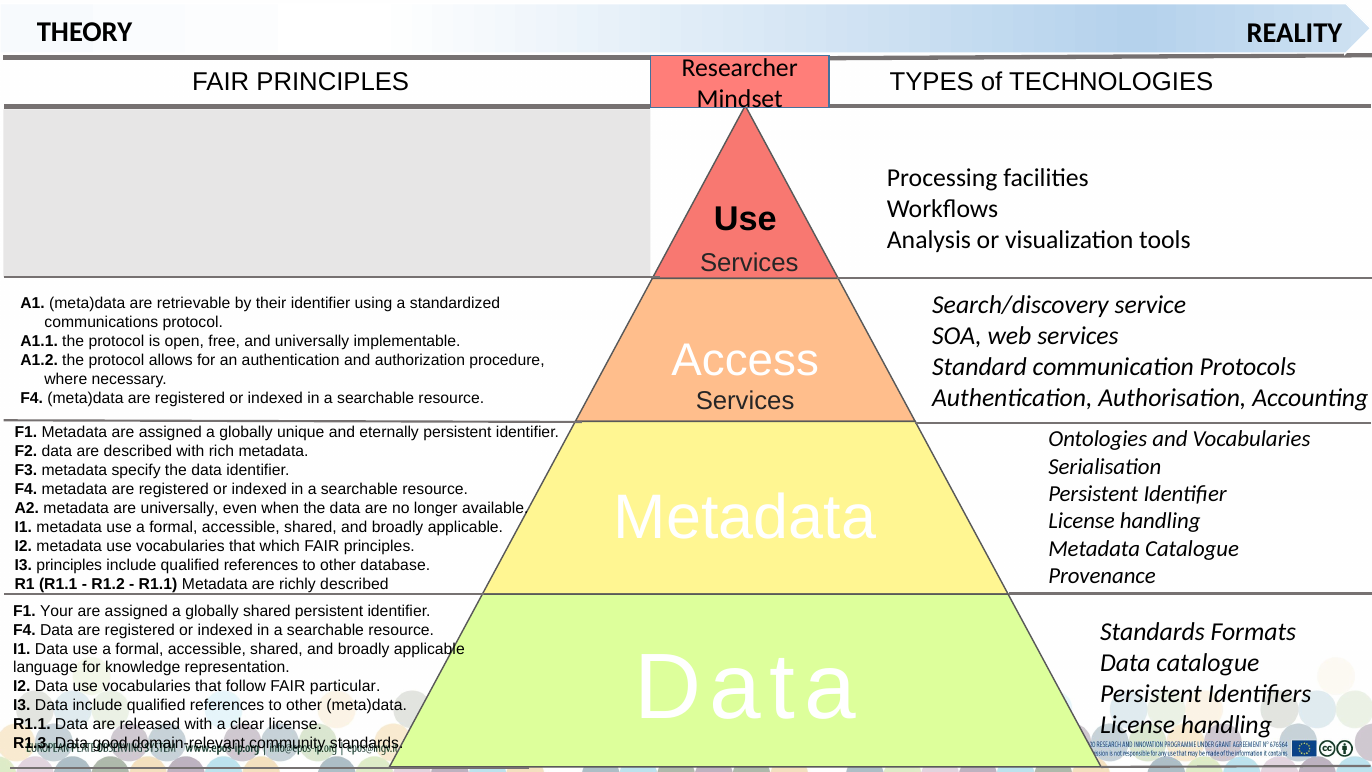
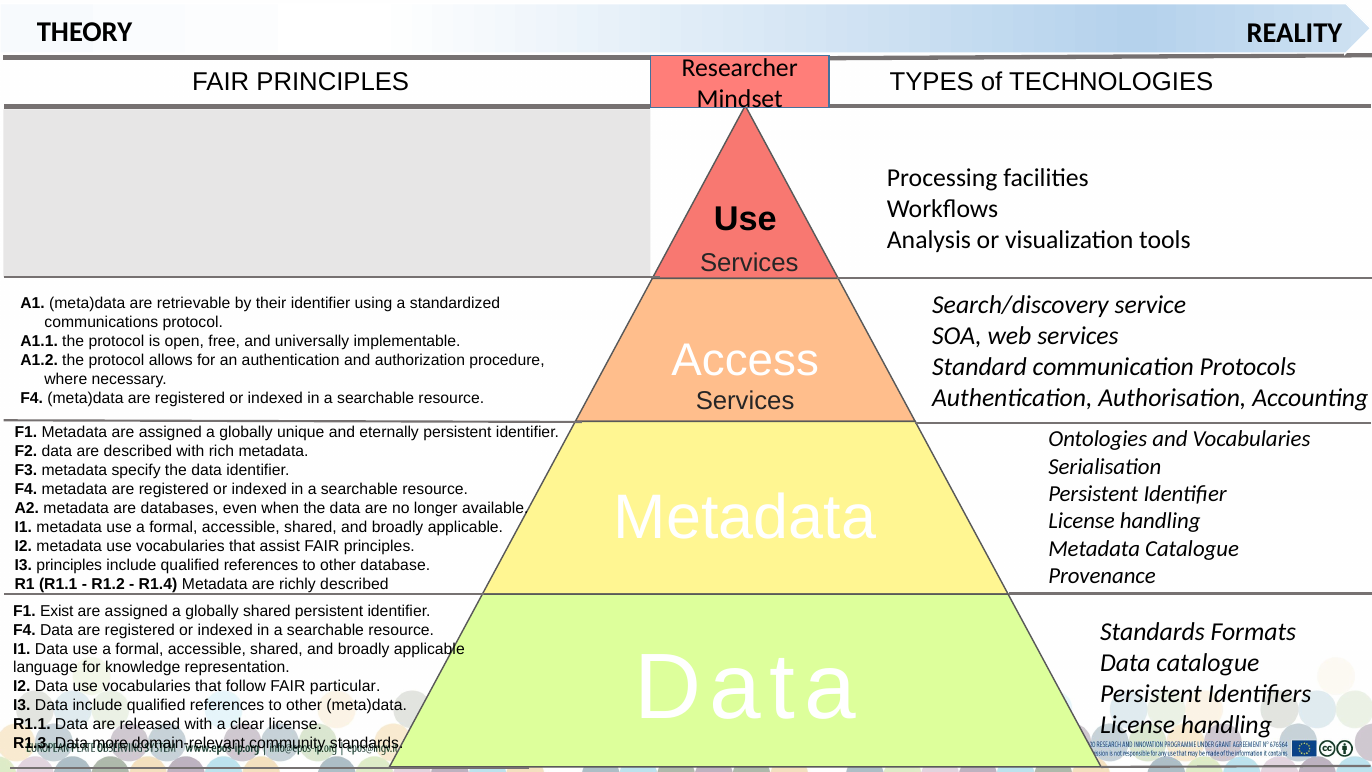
are universally: universally -> databases (179, 508)
which: which -> assist (280, 546)
R1.1: R1.1 -> R1.4 (158, 584)
Your: Your -> Exist (57, 611)
good: good -> more (110, 743)
